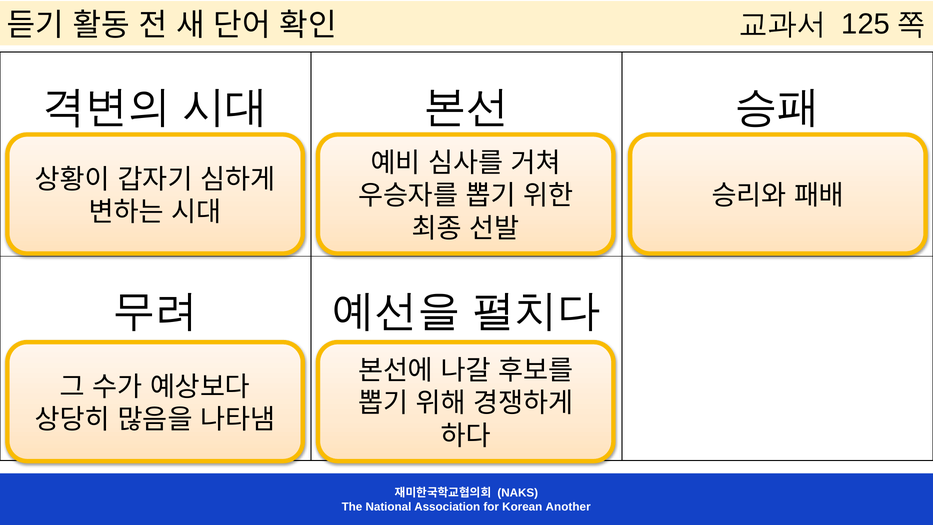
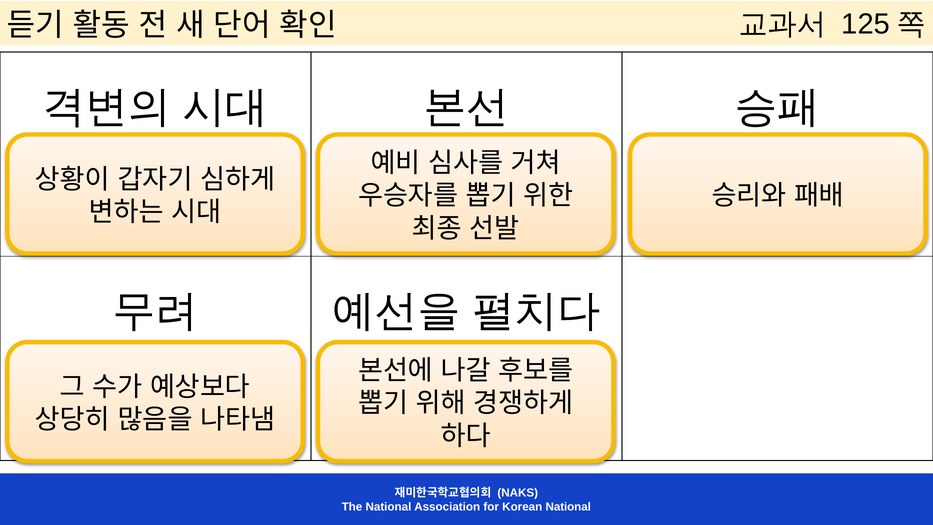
Korean Another: Another -> National (568, 507)
